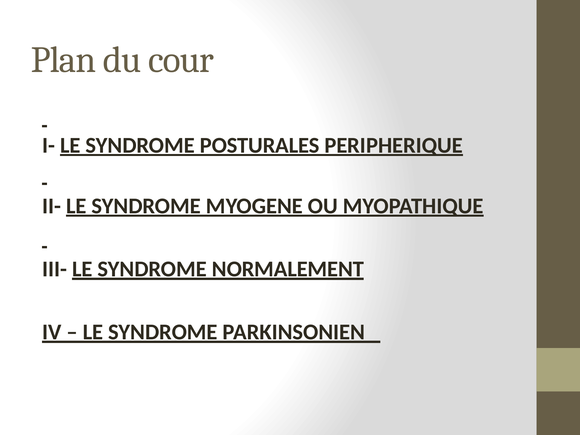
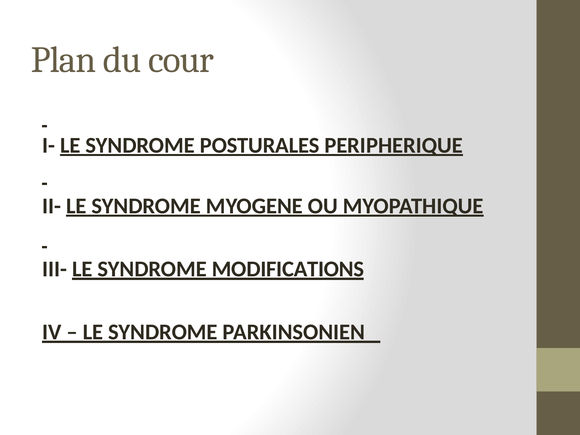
NORMALEMENT: NORMALEMENT -> MODIFICATIONS (288, 269)
